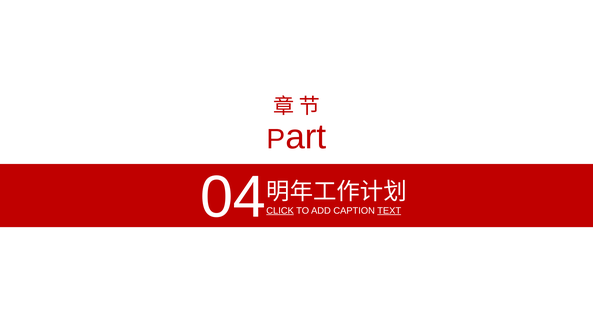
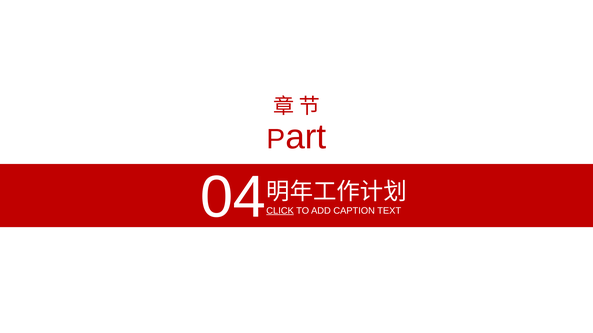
TEXT underline: present -> none (389, 211)
